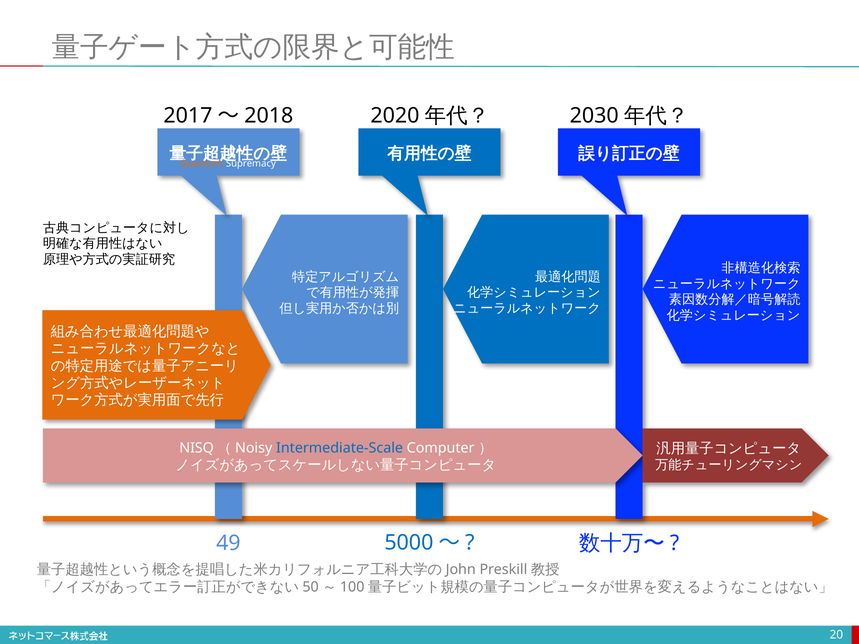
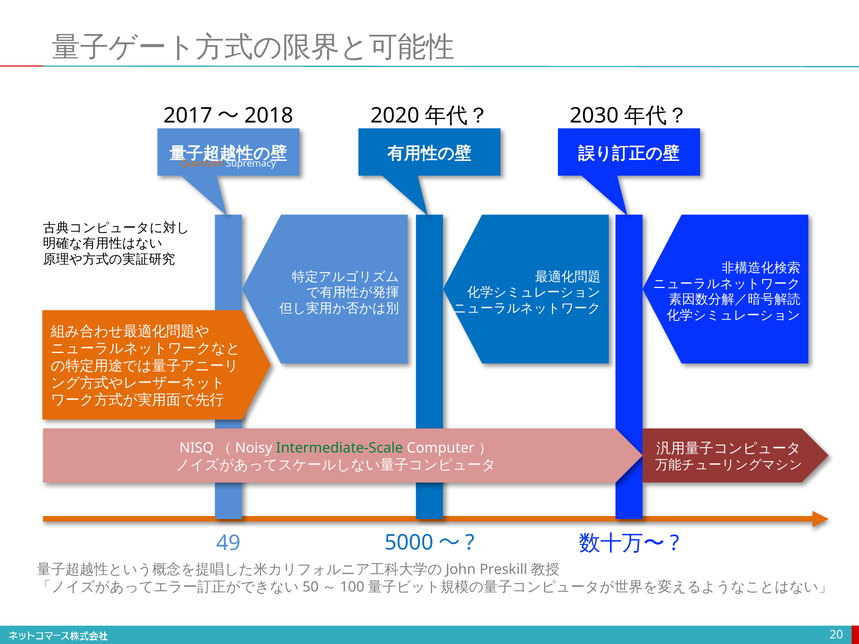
Intermediate-Scale colour: blue -> green (340, 448)
